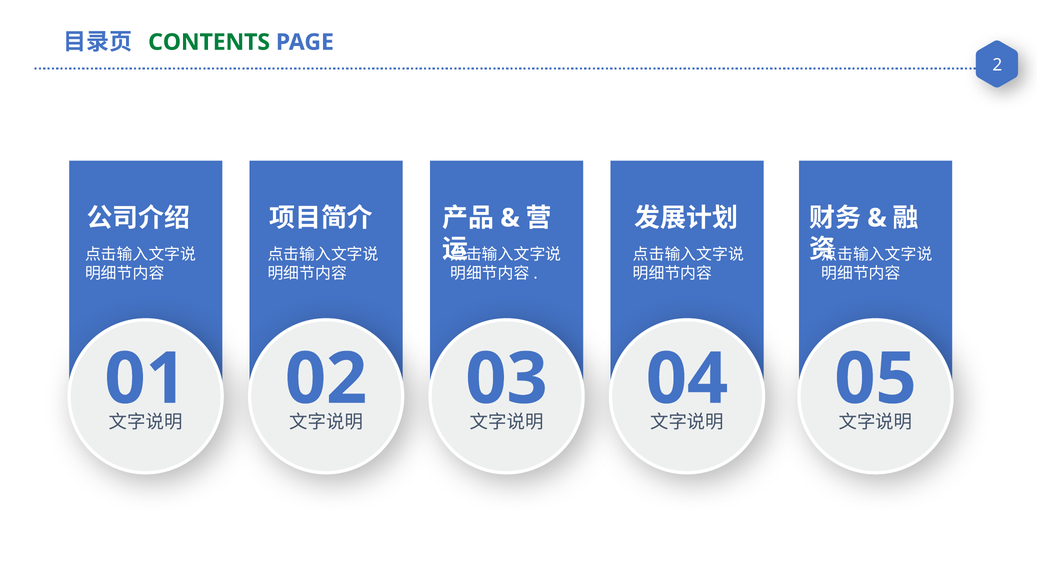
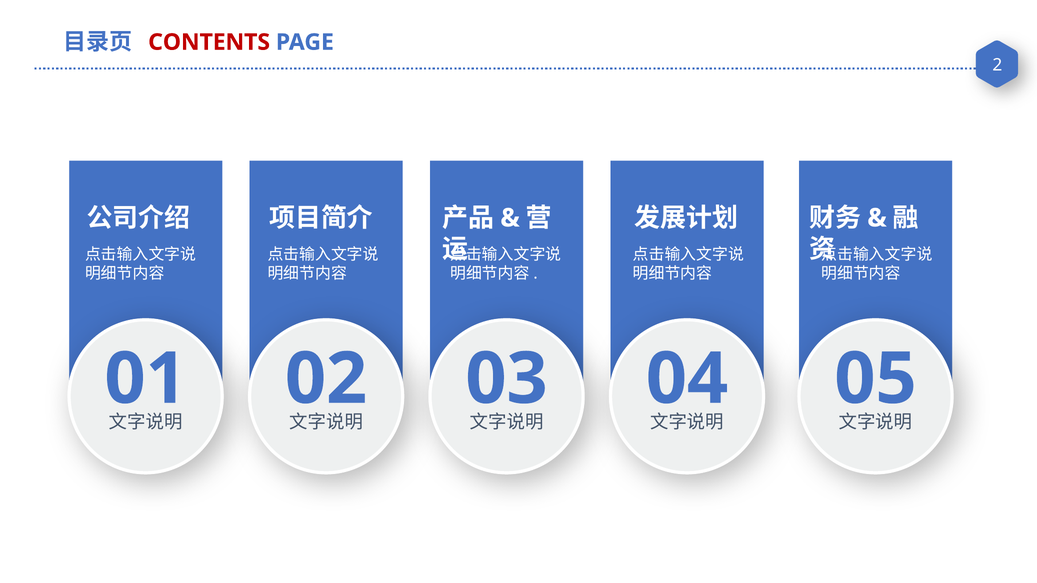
CONTENTS colour: green -> red (209, 42)
